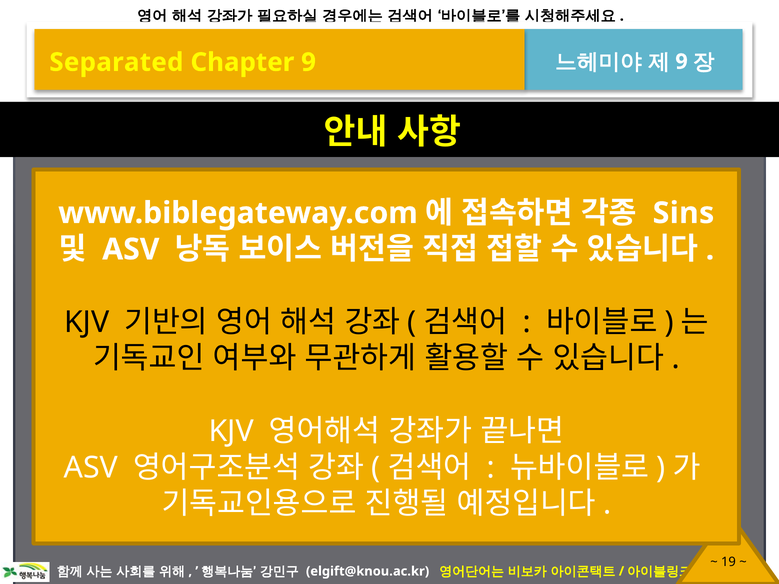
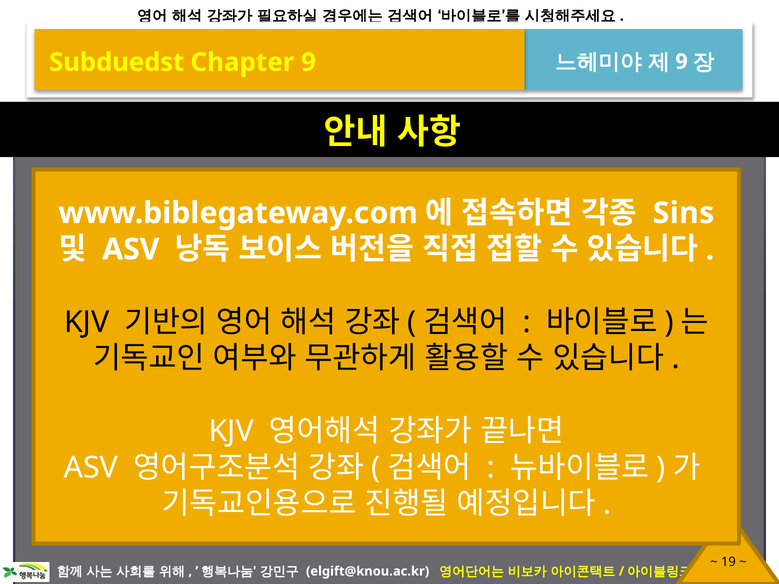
Separated: Separated -> Subduedst (117, 62)
